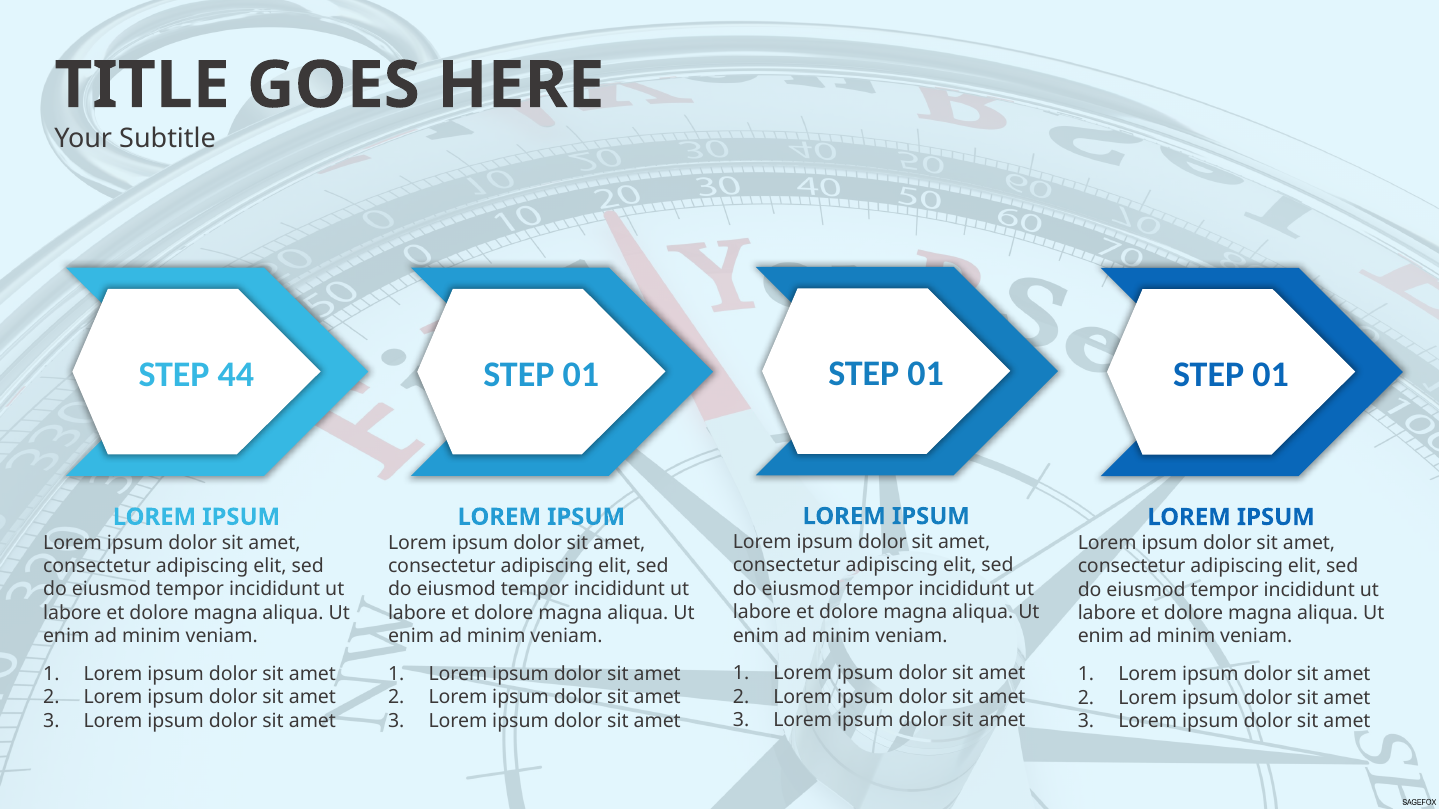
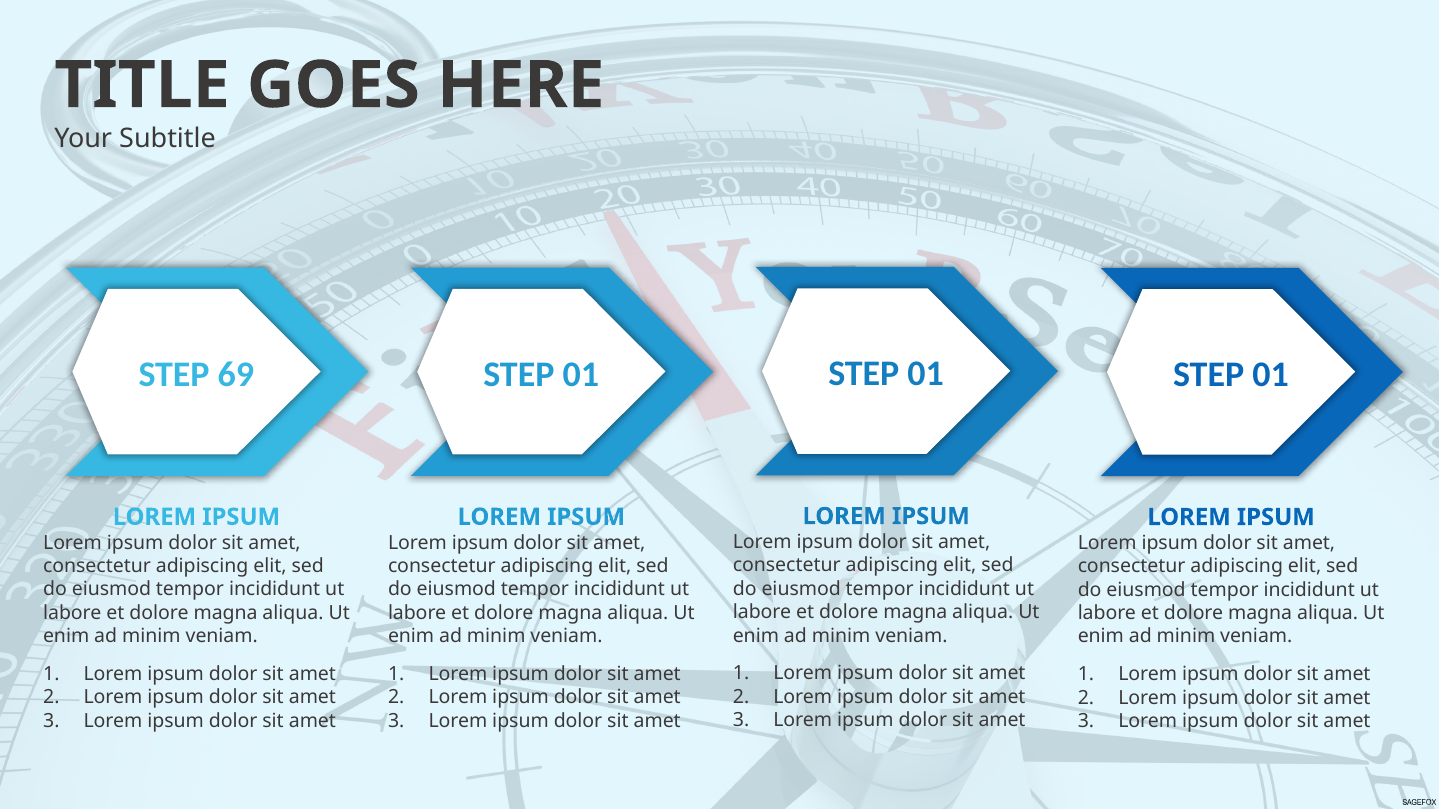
44: 44 -> 69 (236, 374)
